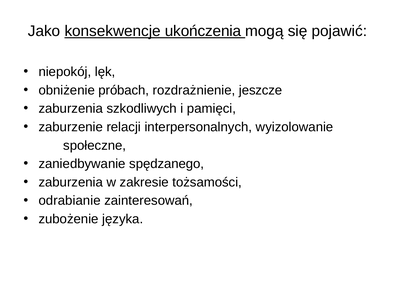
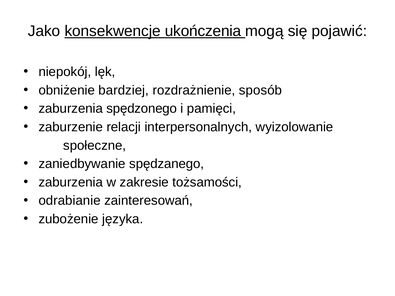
próbach: próbach -> bardziej (124, 90)
jeszcze: jeszcze -> sposób (261, 90)
szkodliwych: szkodliwych -> spędzonego (142, 109)
